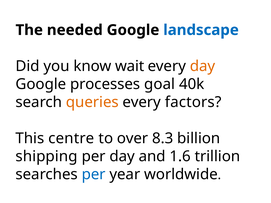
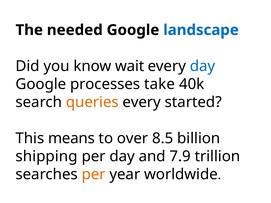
day colour: orange -> blue (203, 66)
goal: goal -> take (160, 84)
factors: factors -> started (193, 102)
centre: centre -> means (71, 138)
8.3: 8.3 -> 8.5 (163, 138)
1.6: 1.6 -> 7.9 (180, 157)
per colour: blue -> orange (94, 175)
